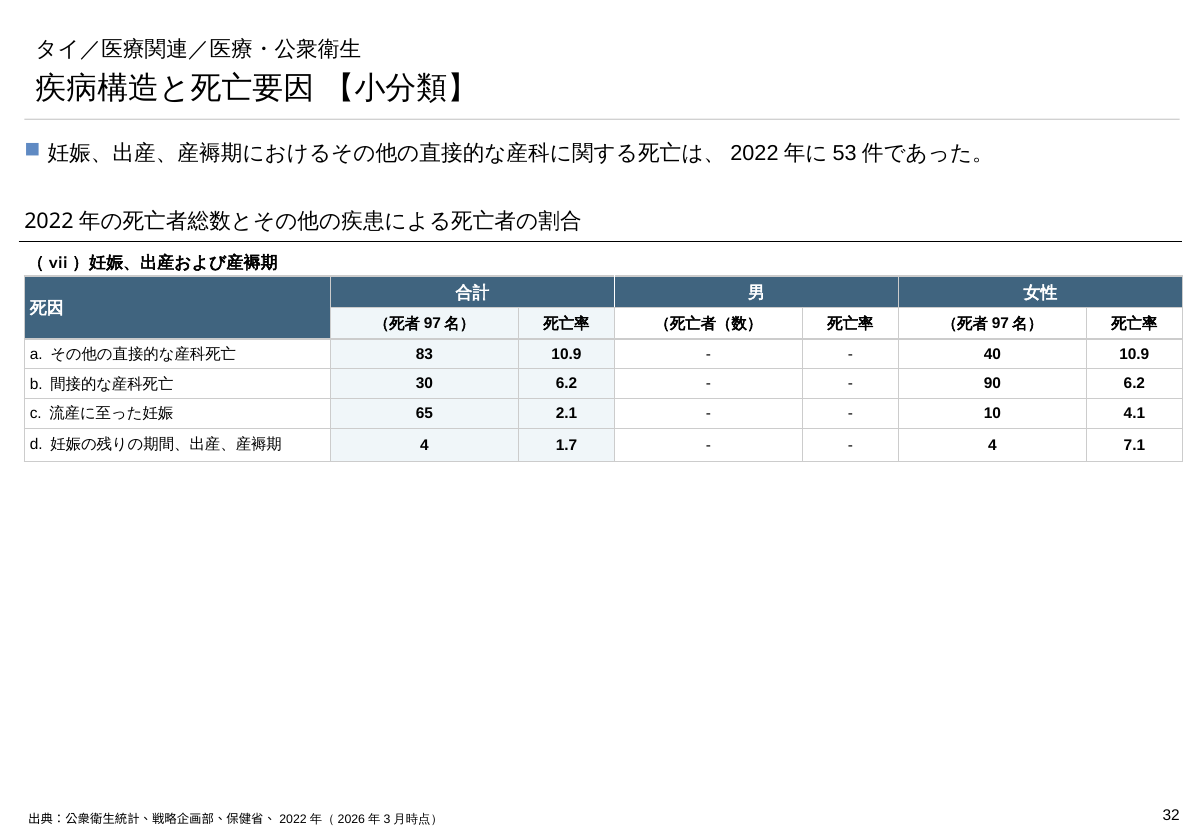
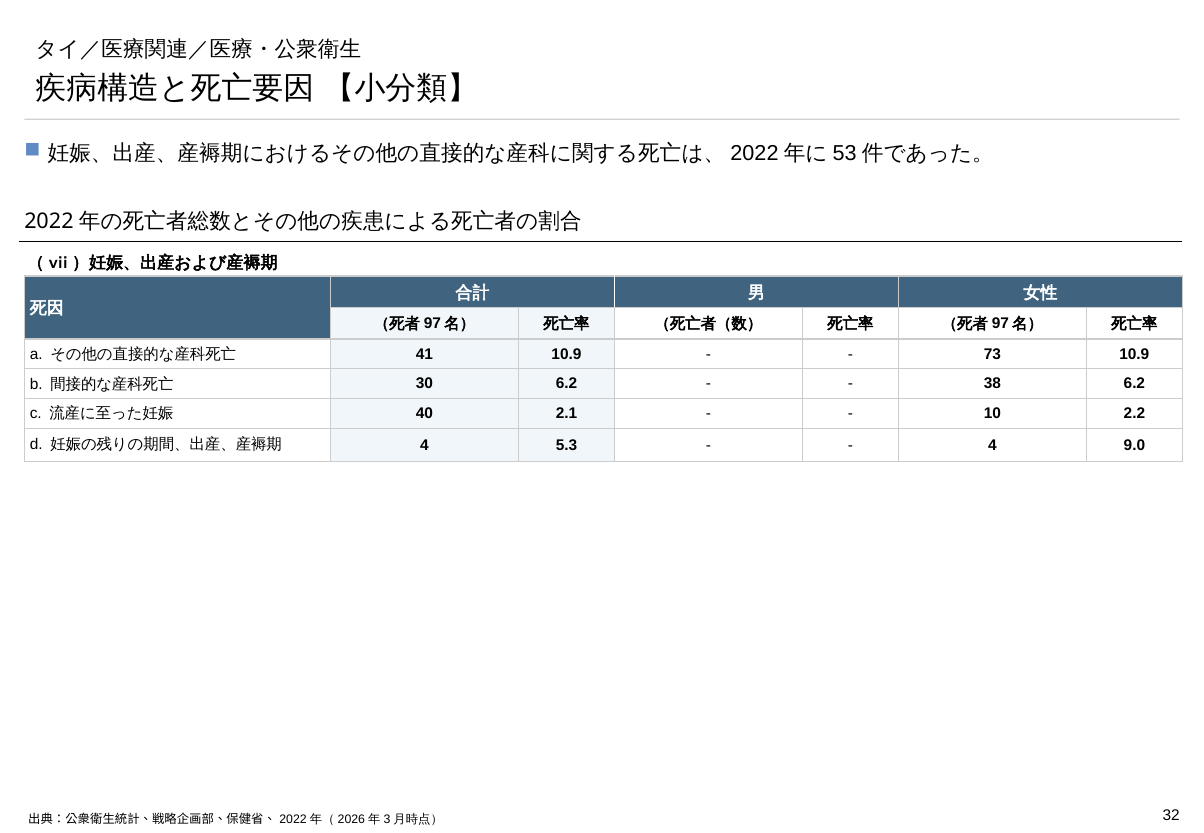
83: 83 -> 41 (425, 354)
40: 40 -> 73 (992, 354)
90: 90 -> 38 (992, 384)
65: 65 -> 40 (425, 414)
4.1: 4.1 -> 2.2 (1134, 414)
1.7: 1.7 -> 5.3 (566, 445)
7.1: 7.1 -> 9.0 (1134, 445)
